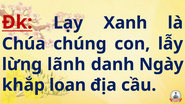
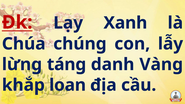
lãnh: lãnh -> táng (67, 64)
Ngày: Ngày -> Vàng (161, 64)
